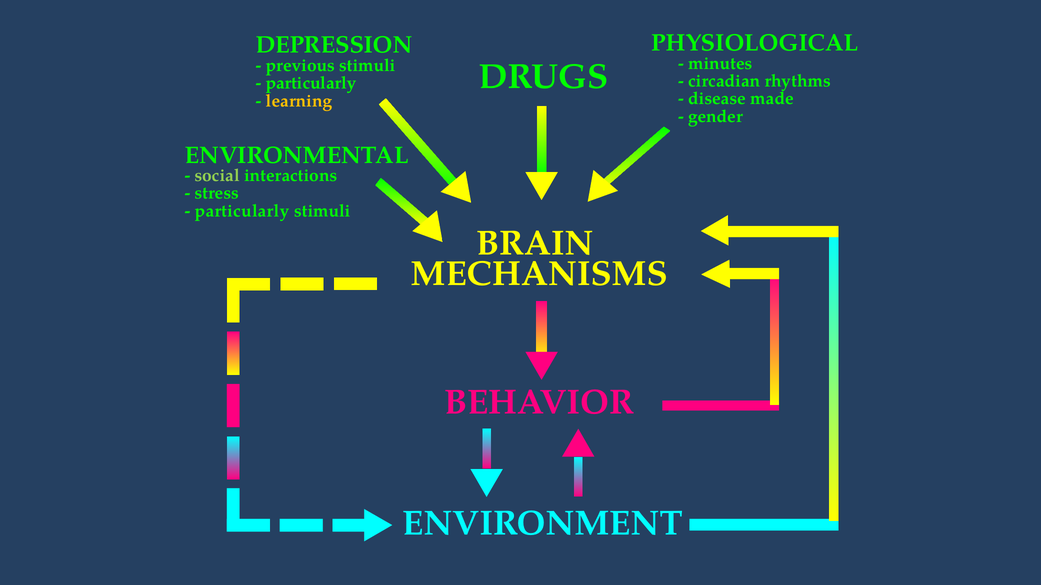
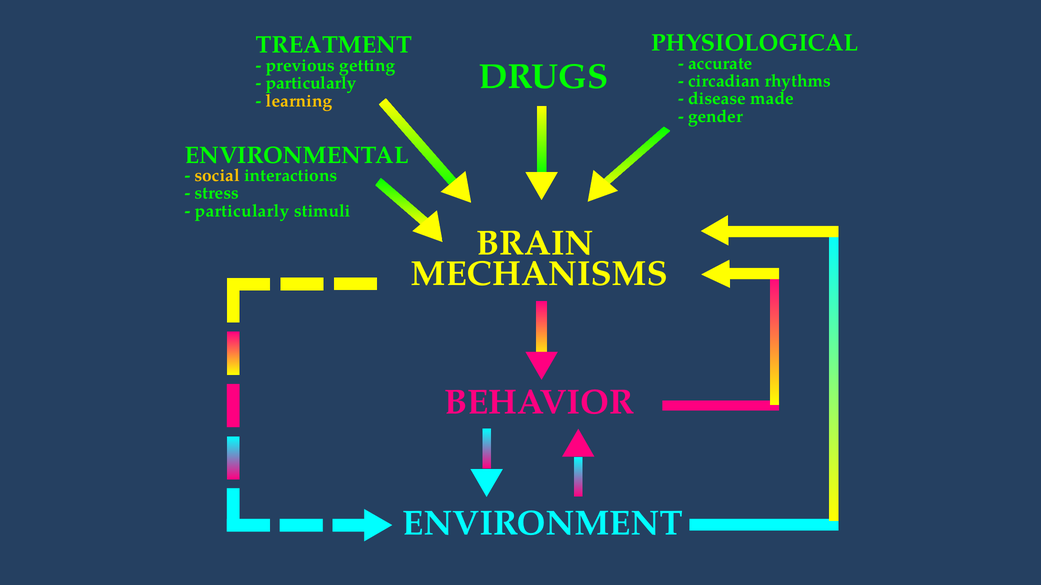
DEPRESSION: DEPRESSION -> TREATMENT (334, 45)
minutes: minutes -> accurate (720, 63)
previous stimuli: stimuli -> getting (367, 66)
social colour: light green -> yellow (217, 176)
